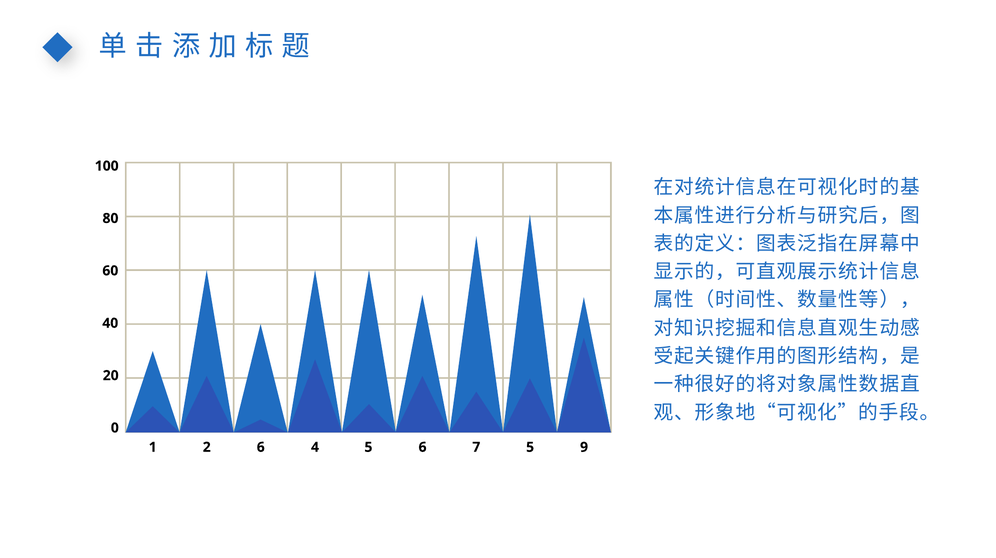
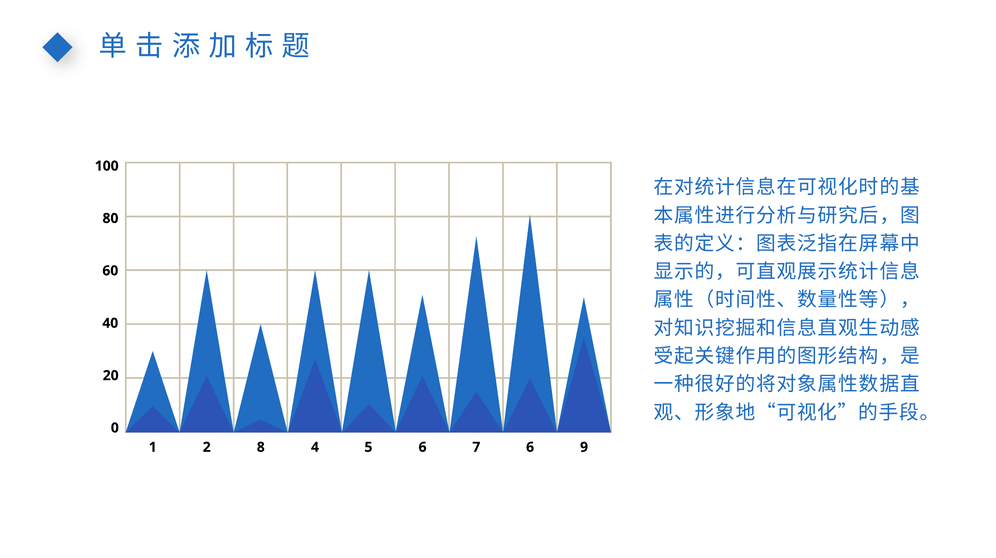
2 6: 6 -> 8 (261, 447)
7 5: 5 -> 6 (530, 447)
